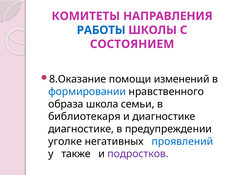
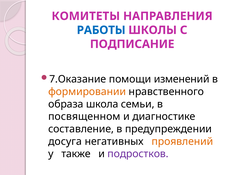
СОСТОЯНИЕМ: СОСТОЯНИЕМ -> ПОДПИСАНИЕ (132, 44)
8.Оказание: 8.Оказание -> 7.Оказание (78, 79)
формировании colour: blue -> orange (87, 92)
библиотекаря: библиотекаря -> посвященном (84, 116)
диагностике: диагностике -> составление (81, 129)
уголке: уголке -> досуга (65, 141)
проявлений colour: blue -> orange (182, 141)
